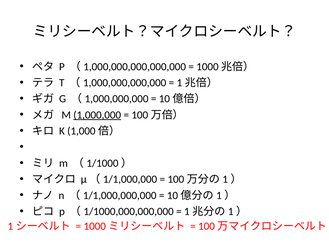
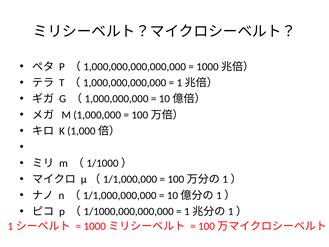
1,000,000 underline: present -> none (97, 115)
